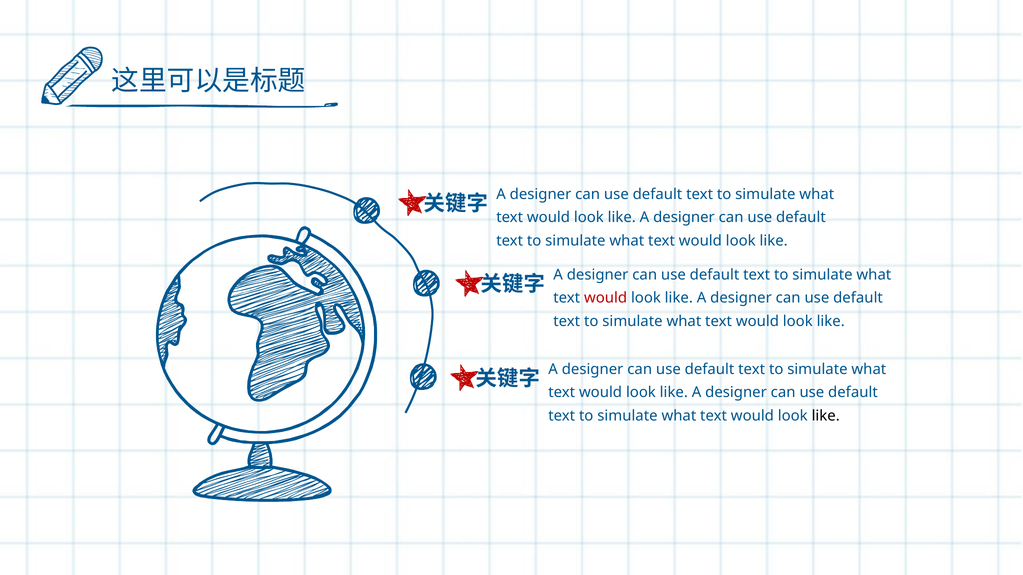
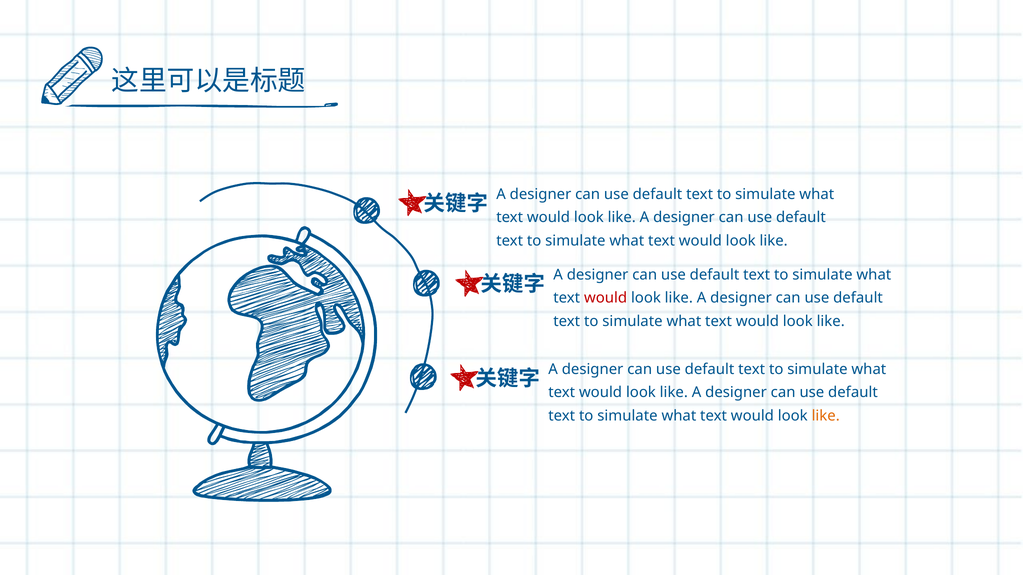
like colour: black -> orange (826, 416)
